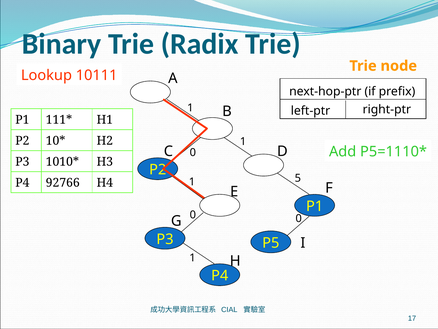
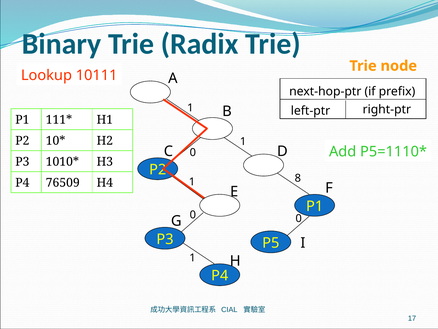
5: 5 -> 8 (298, 178)
92766: 92766 -> 76509 (63, 183)
